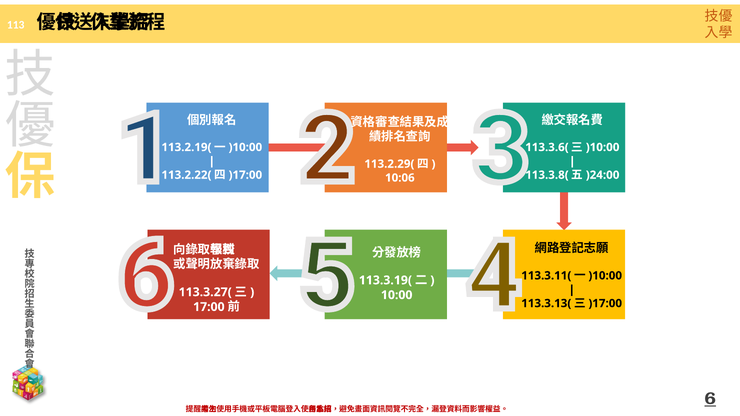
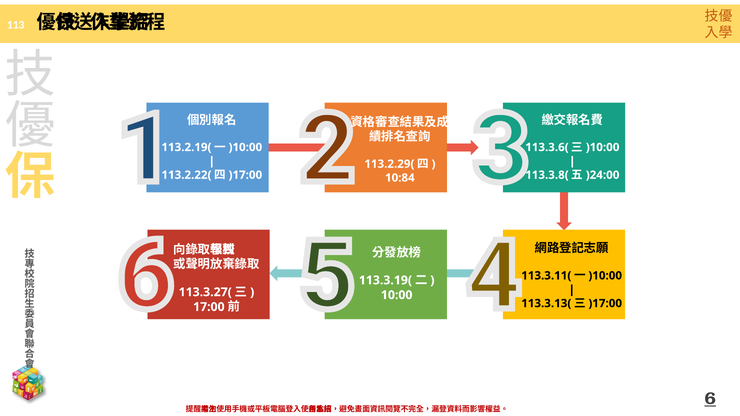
10:06: 10:06 -> 10:84 (400, 178)
